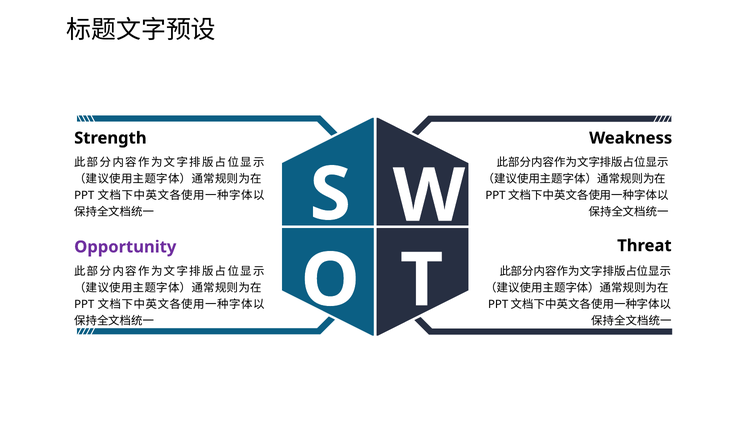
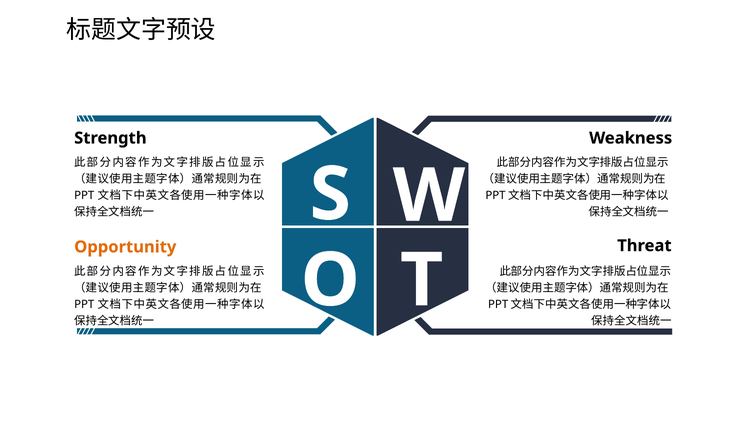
Opportunity colour: purple -> orange (125, 247)
